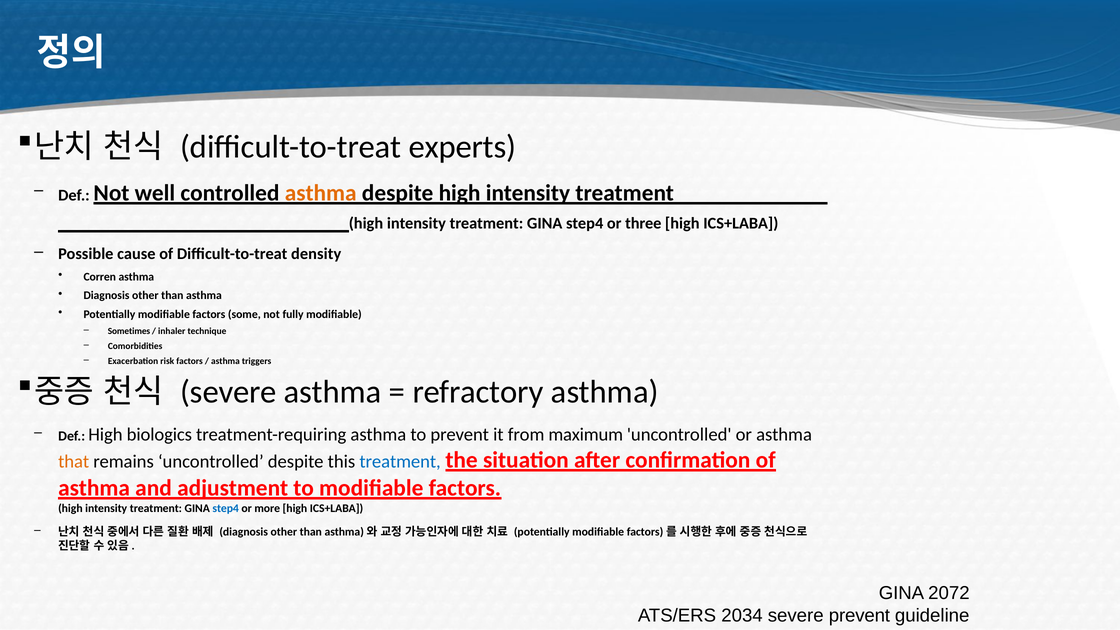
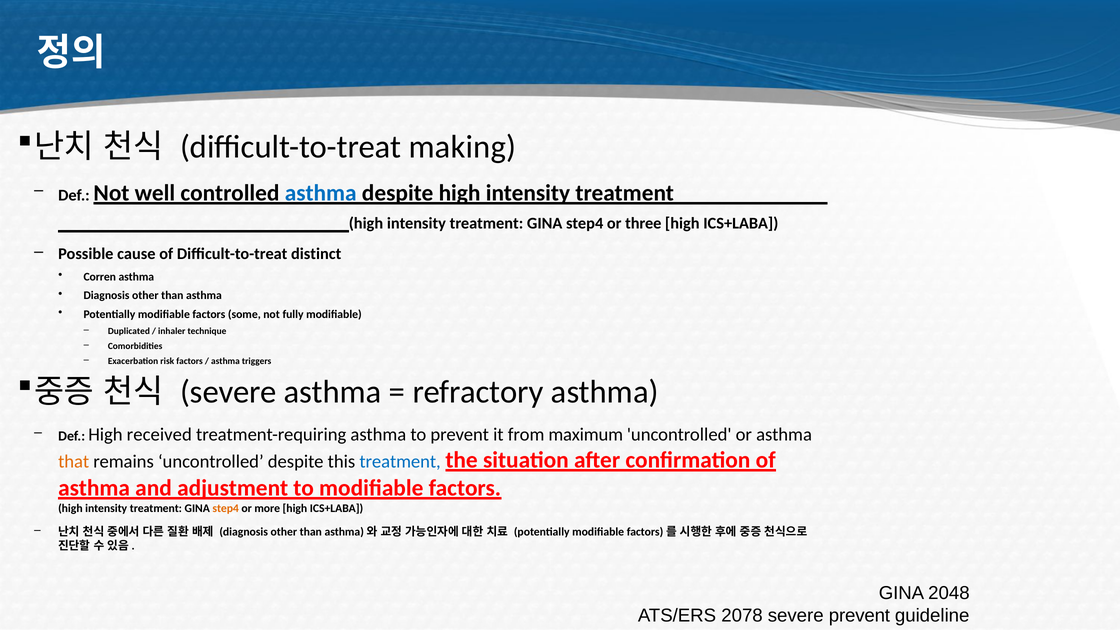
experts: experts -> making (462, 147)
asthma colour: orange -> blue (321, 193)
density: density -> distinct (316, 254)
Sometimes: Sometimes -> Duplicated (129, 331)
biologics: biologics -> received (159, 435)
step4 colour: blue -> orange (226, 508)
2072: 2072 -> 2048 (949, 593)
2034: 2034 -> 2078 (742, 615)
